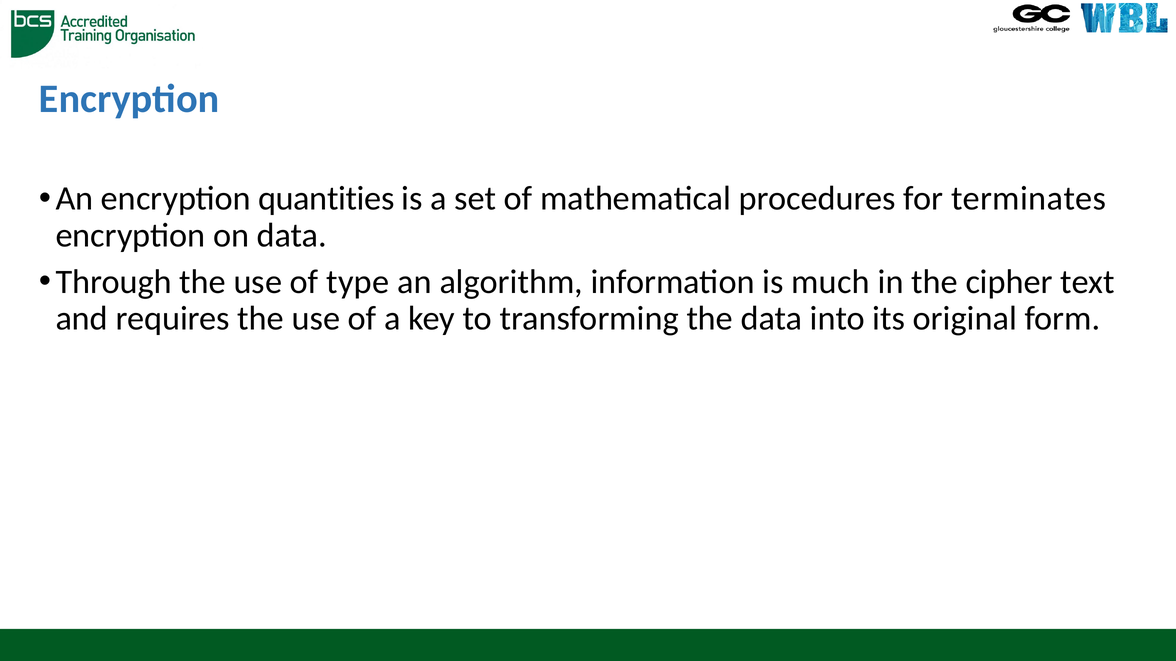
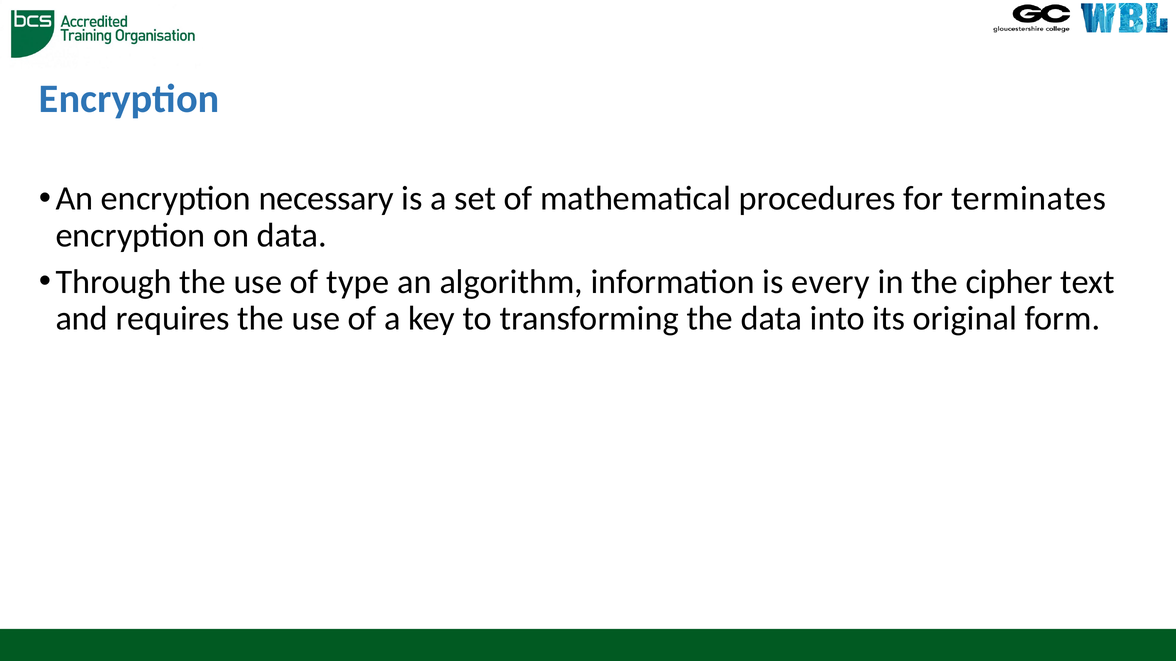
quantities: quantities -> necessary (326, 199)
much: much -> every (831, 282)
